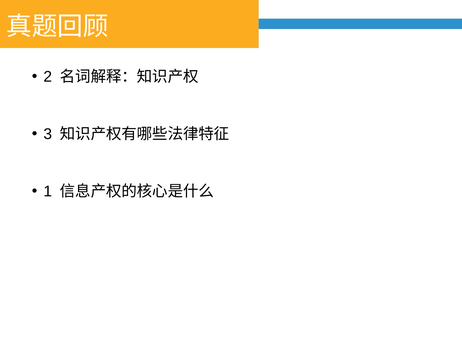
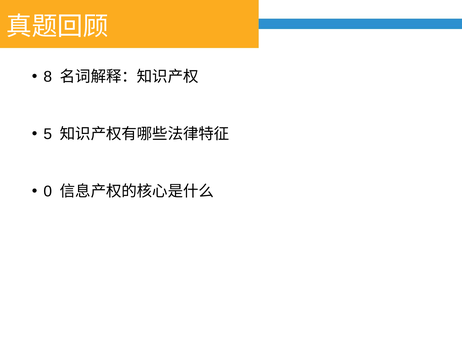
2: 2 -> 8 (48, 77)
3: 3 -> 5 (48, 134)
1: 1 -> 0 (48, 191)
